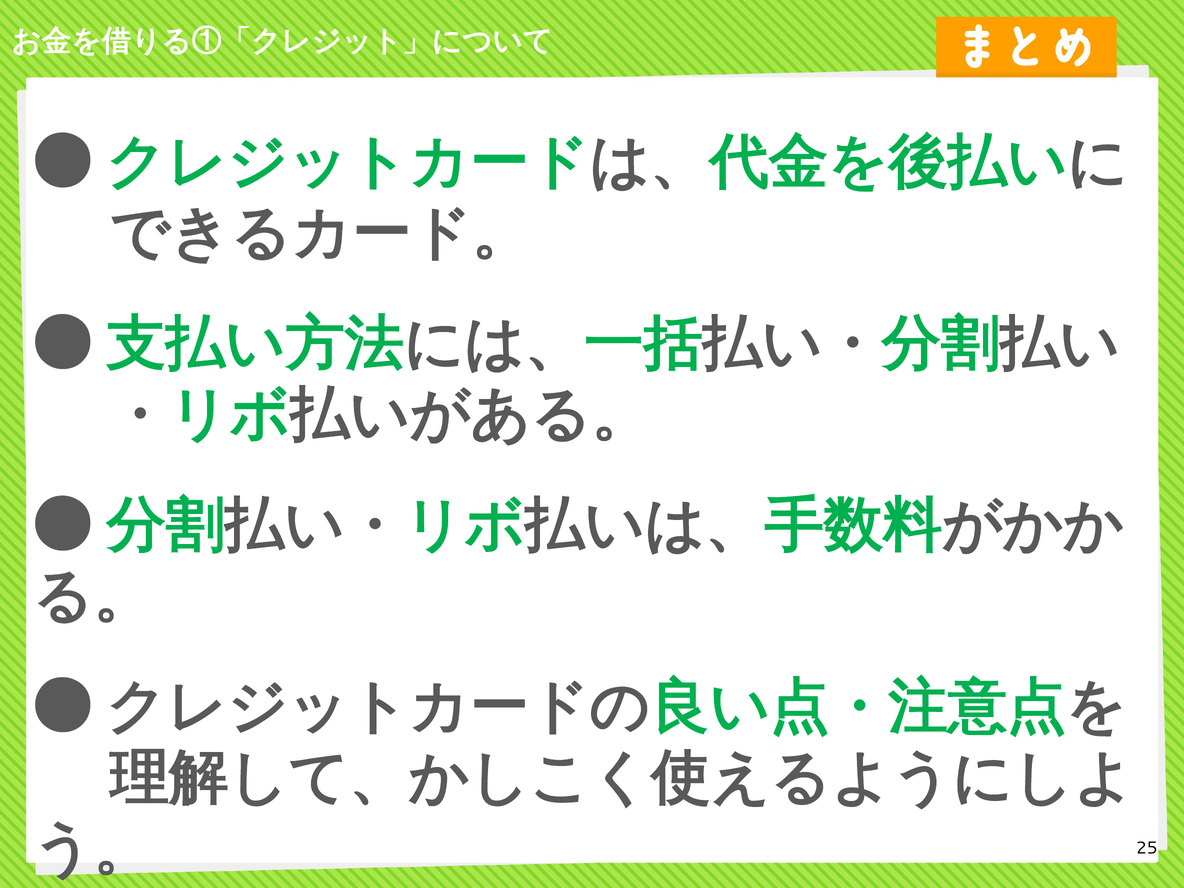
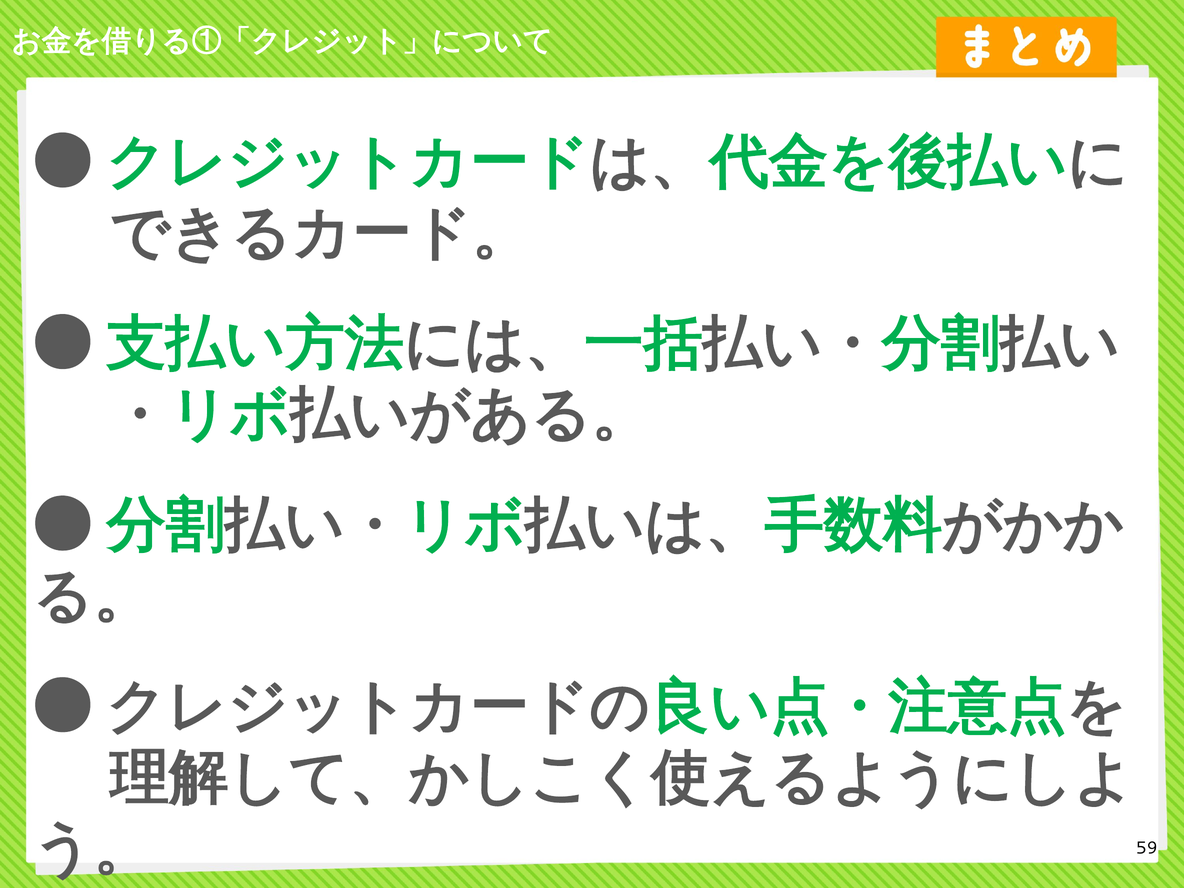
25: 25 -> 59 (1147, 848)
